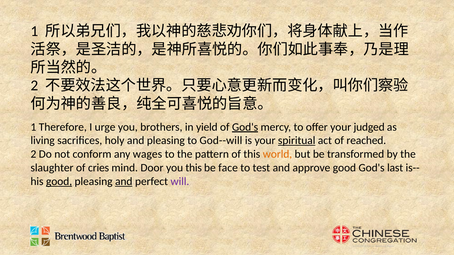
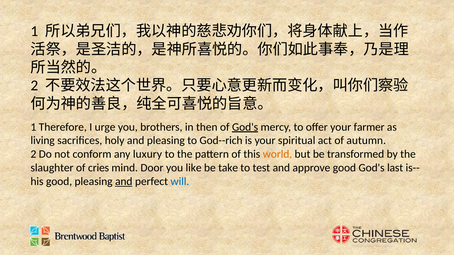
yield: yield -> then (207, 127)
judged: judged -> farmer (369, 127)
God--will: God--will -> God--rich (221, 141)
spiritual underline: present -> none (297, 141)
reached: reached -> autumn (366, 141)
wages: wages -> luxury (147, 154)
you this: this -> like (194, 168)
face: face -> take (228, 168)
good underline: present -> none (59, 182)
will colour: purple -> blue (180, 182)
